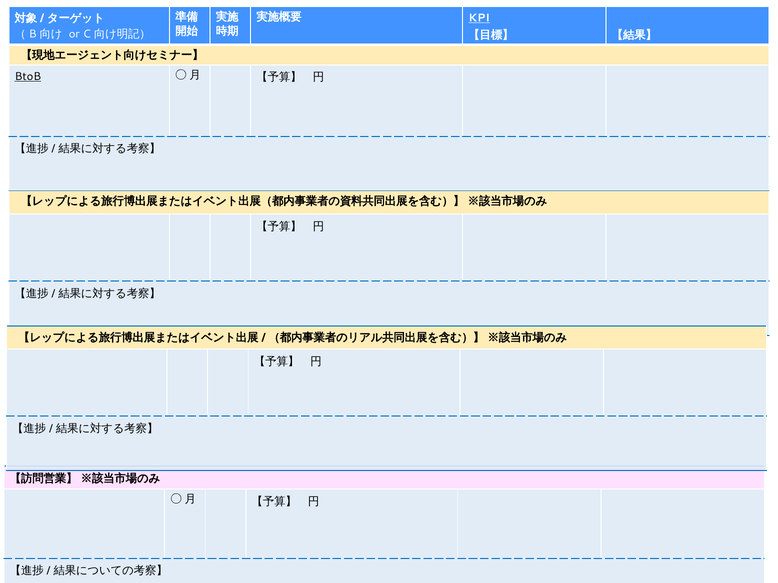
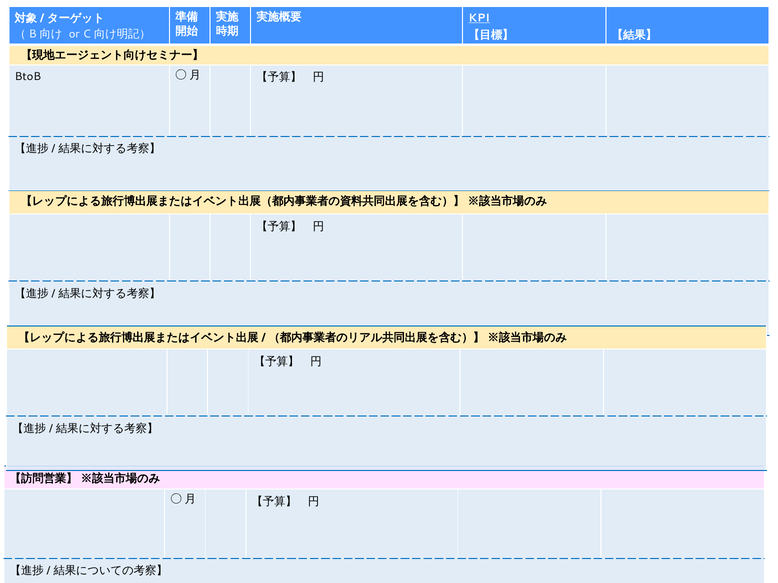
BtoB underline: present -> none (28, 76)
